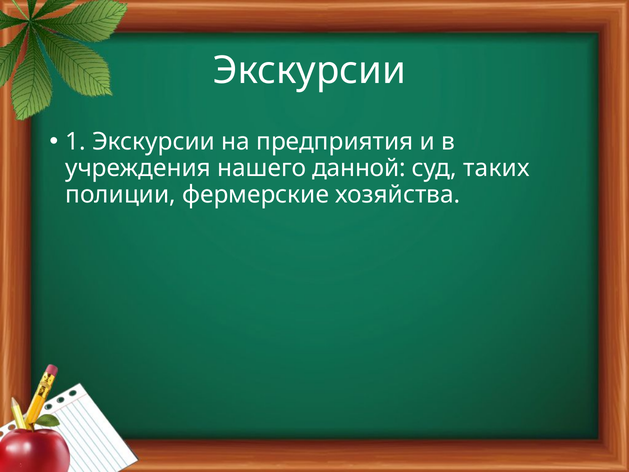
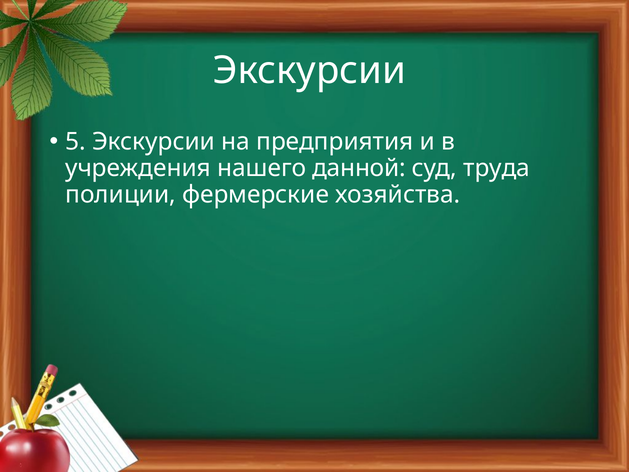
1: 1 -> 5 (76, 142)
таких: таких -> труда (497, 168)
